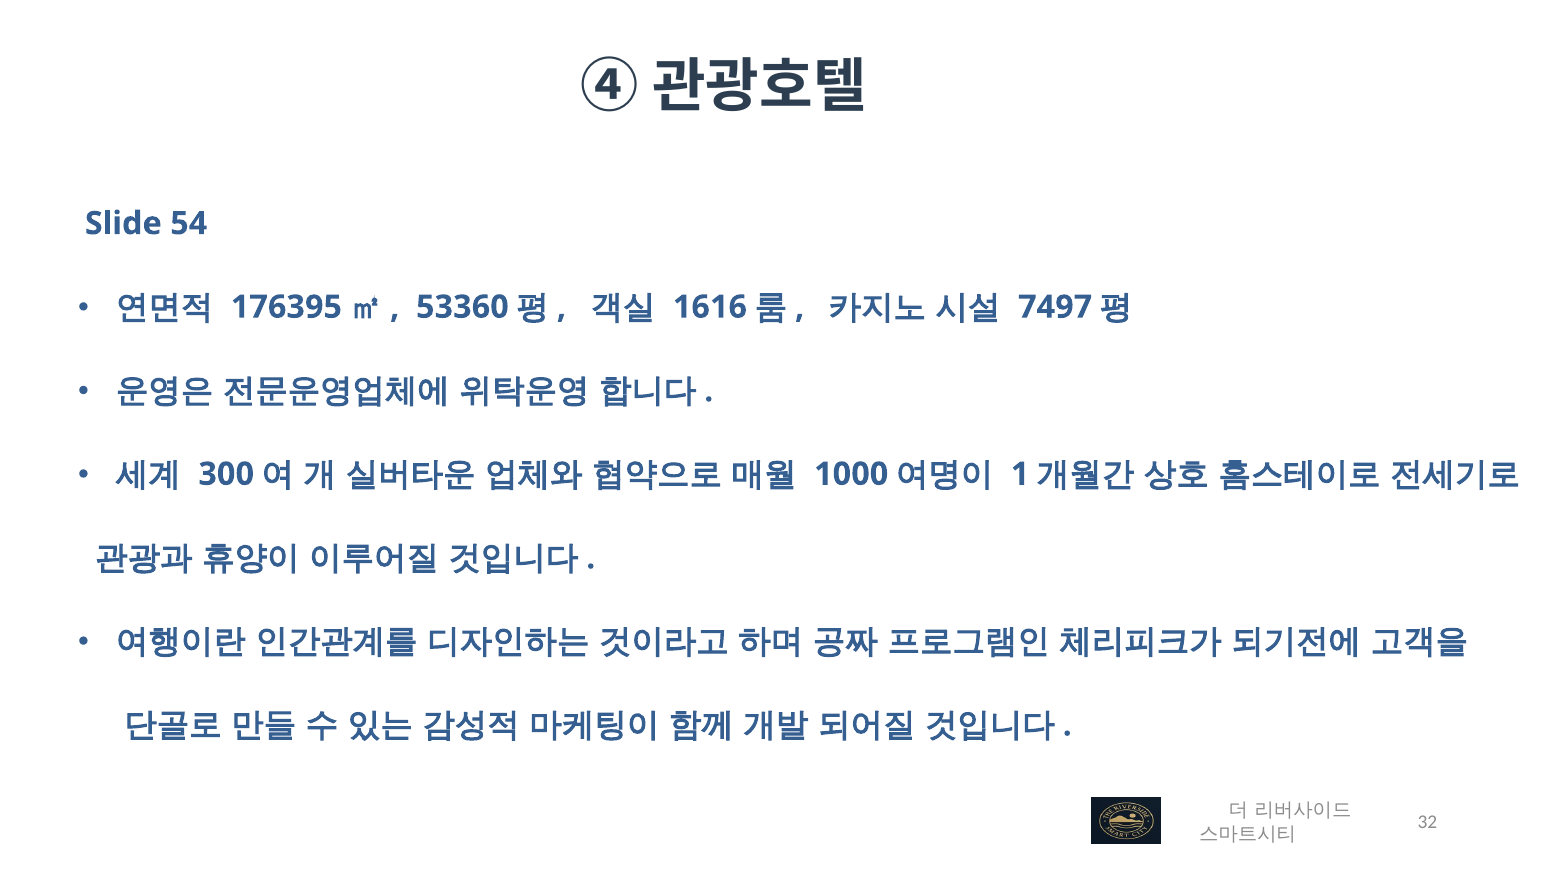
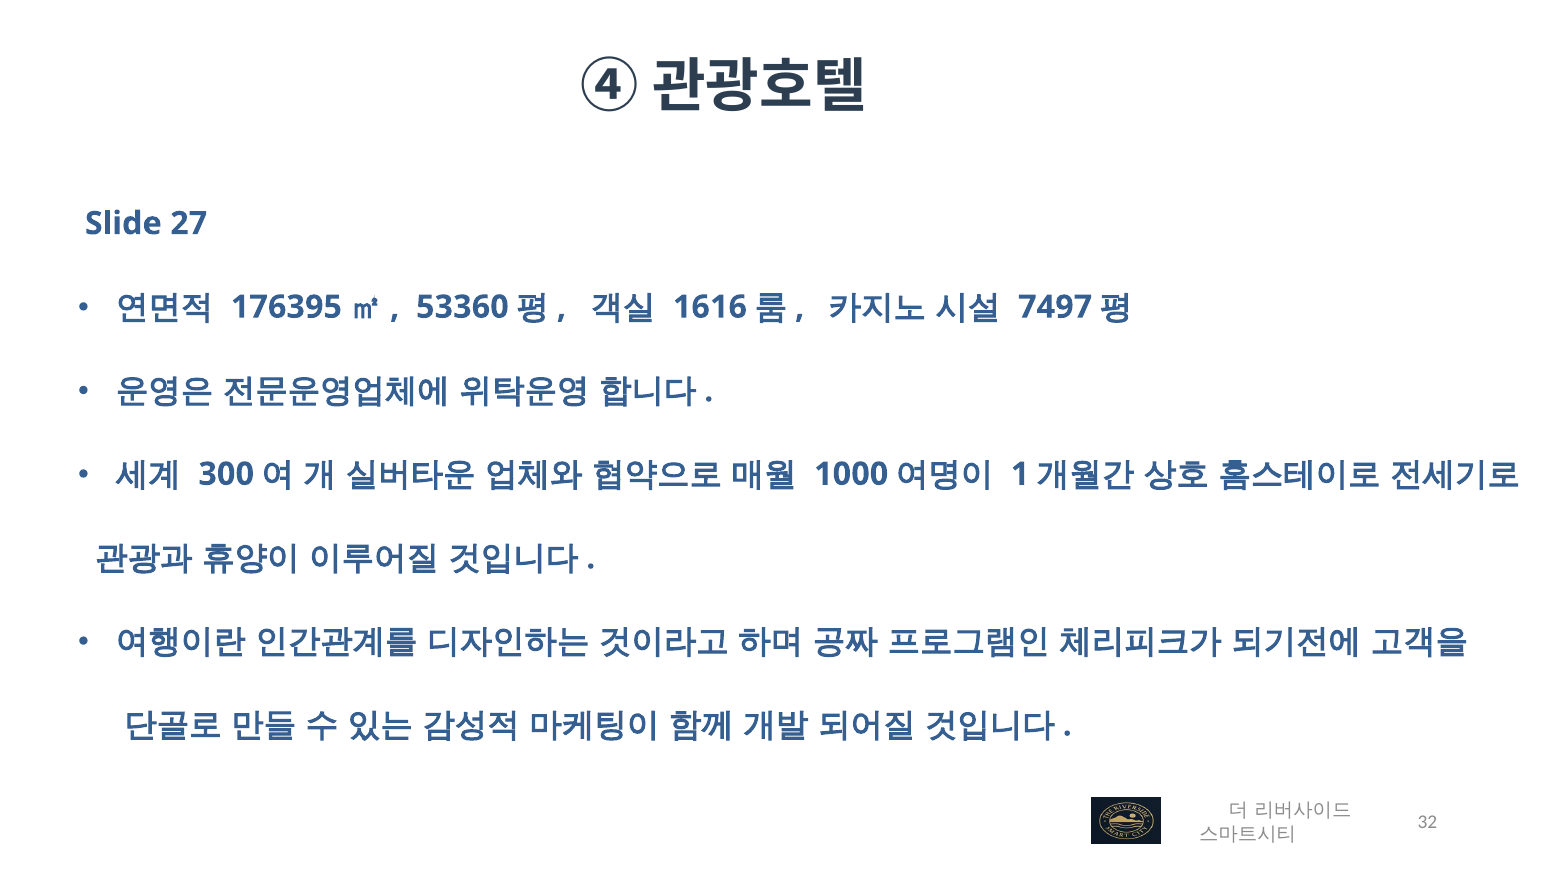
54: 54 -> 27 (189, 223)
